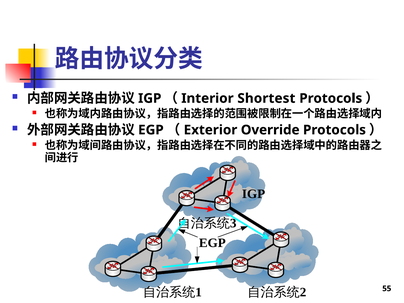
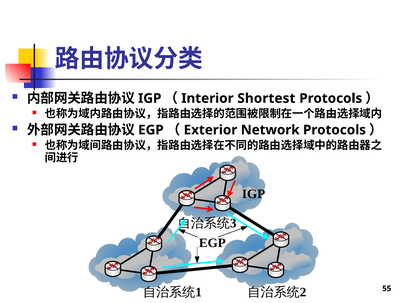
Override: Override -> Network (270, 130)
